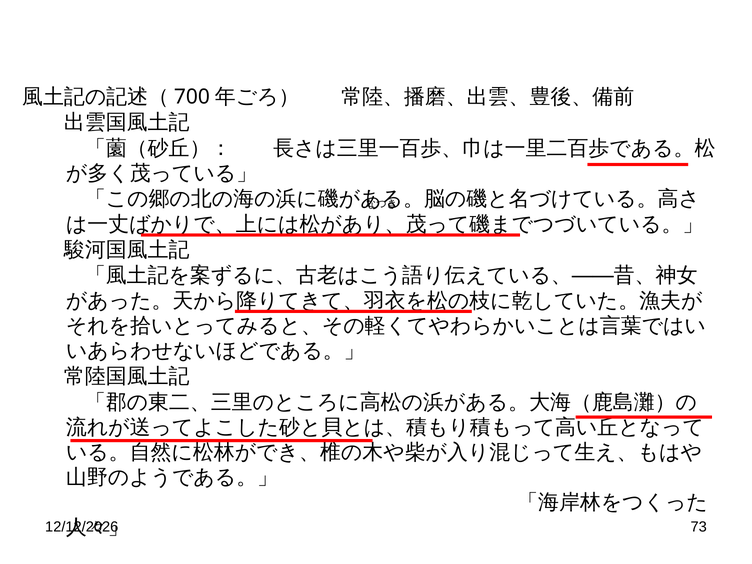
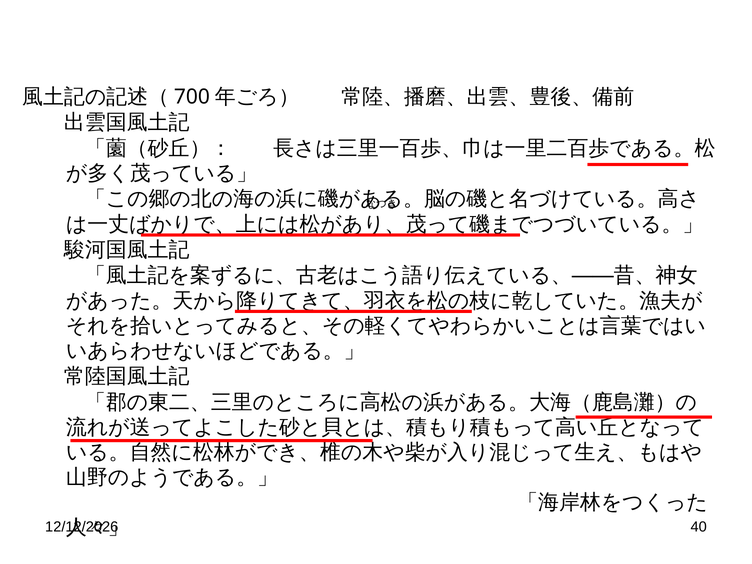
73: 73 -> 40 (699, 527)
